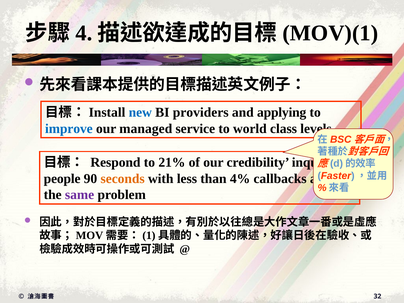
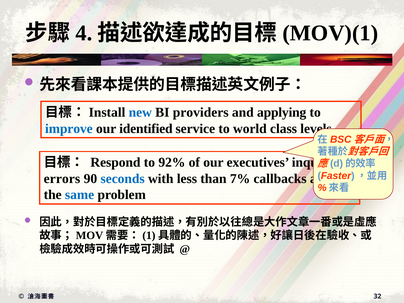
managed: managed -> identified (146, 129)
21%: 21% -> 92% (172, 162)
credibility: credibility -> executives (258, 162)
people: people -> errors (62, 179)
seconds colour: orange -> blue (123, 179)
4%: 4% -> 7% (240, 179)
same colour: purple -> blue (80, 195)
